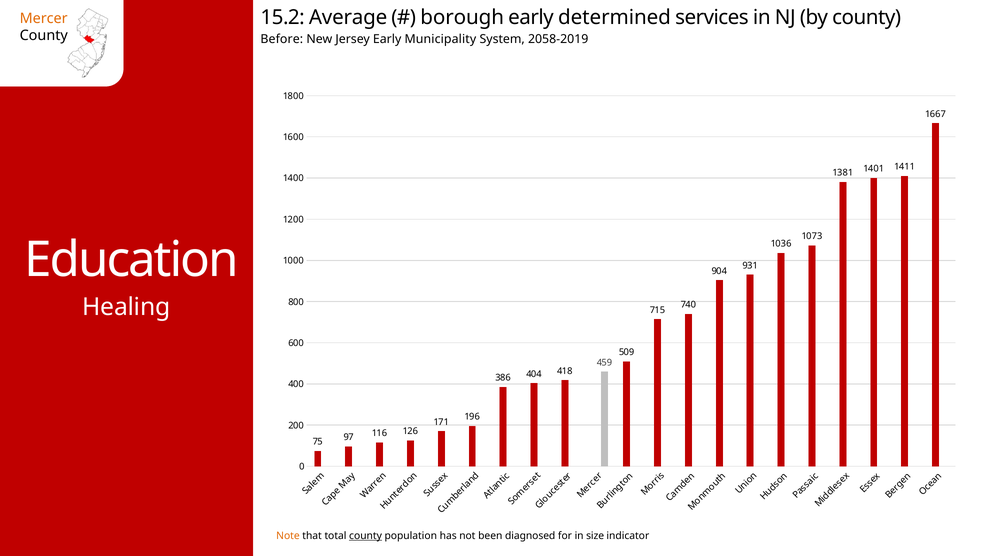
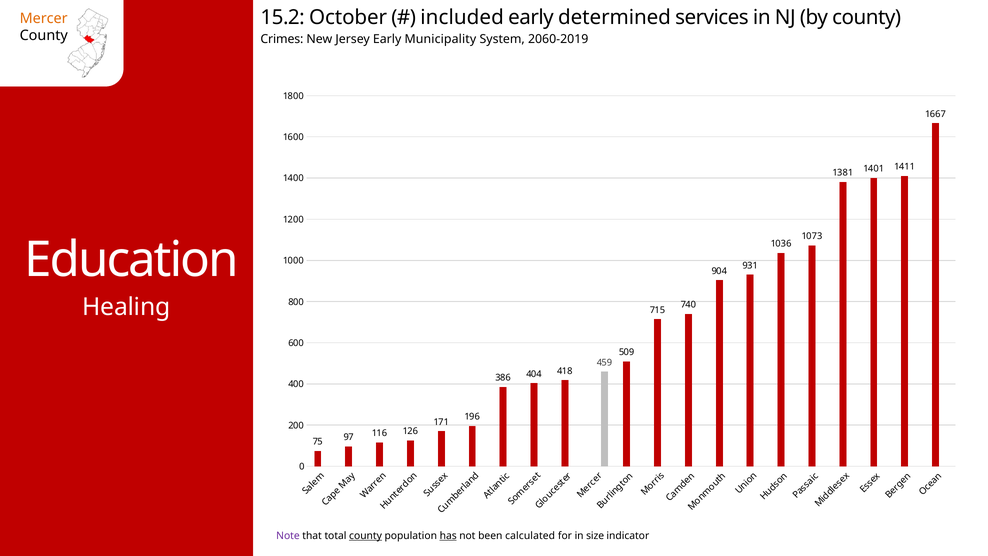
Average: Average -> October (348, 17)
borough: borough -> included (462, 17)
Before: Before -> Crimes (282, 39)
2058-2019: 2058-2019 -> 2060-2019 (558, 39)
Note colour: orange -> purple (288, 535)
has underline: none -> present (448, 535)
diagnosed: diagnosed -> calculated (530, 535)
